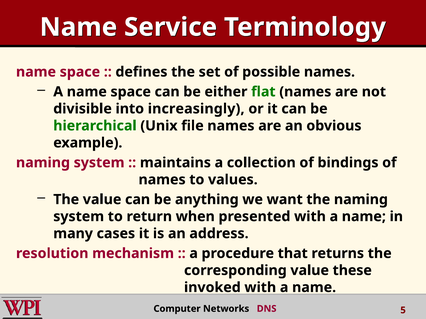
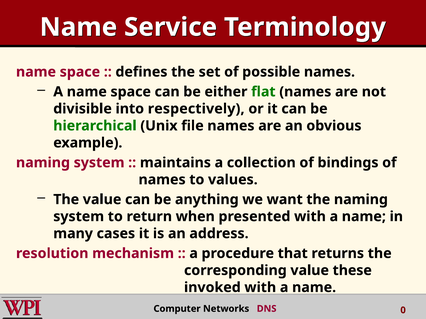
increasingly: increasingly -> respectively (196, 109)
5: 5 -> 0 (403, 311)
